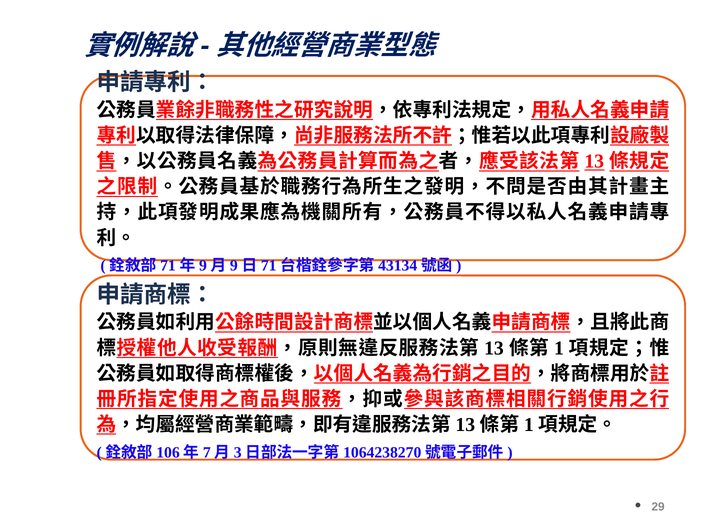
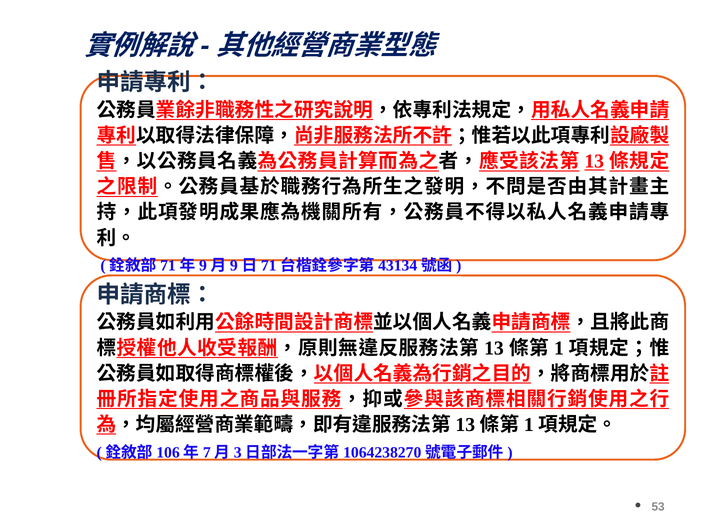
29: 29 -> 53 (658, 506)
